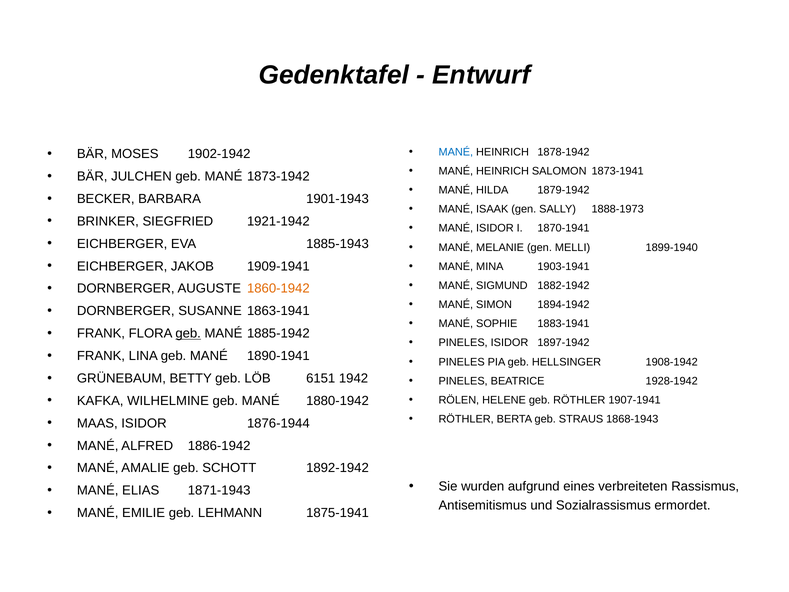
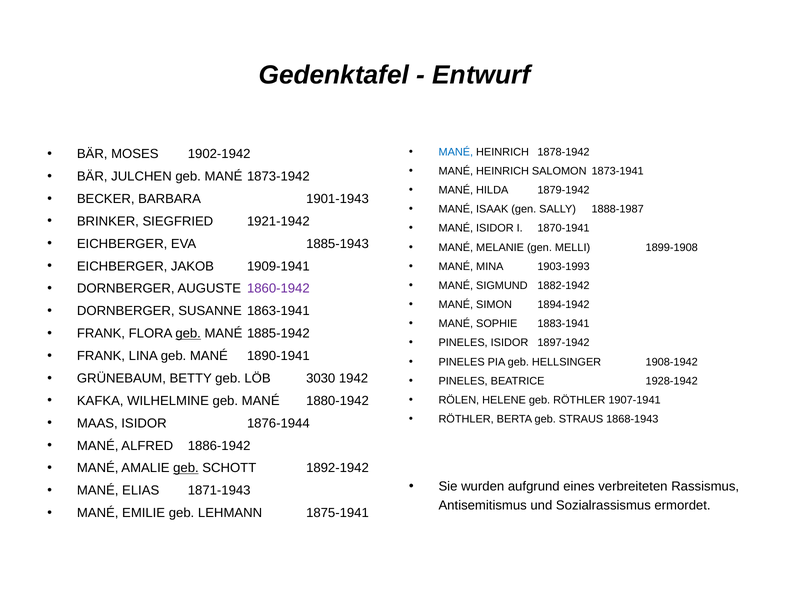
1888-1973: 1888-1973 -> 1888-1987 (618, 209)
1899-1940: 1899-1940 -> 1899-1908 (672, 247)
1903-1941: 1903-1941 -> 1903-1993 (564, 266)
1860-1942 colour: orange -> purple (278, 289)
6151: 6151 -> 3030 (321, 378)
geb underline: none -> present (186, 468)
